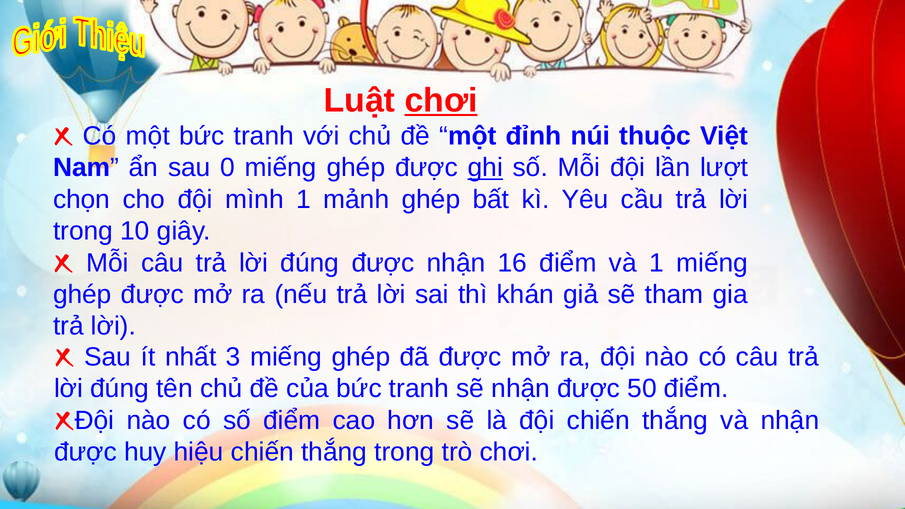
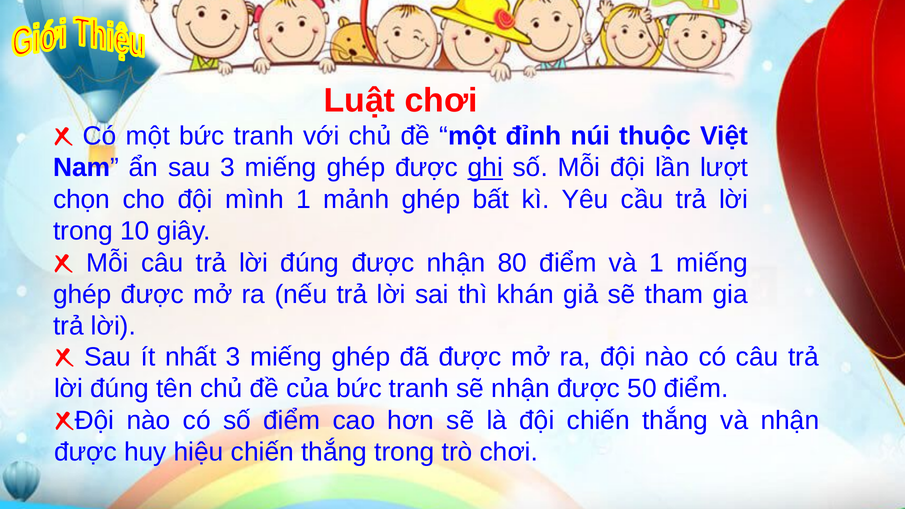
chơi underline: present -> none (441, 100)
sau 0: 0 -> 3 (228, 168)
16: 16 -> 80 (512, 263)
